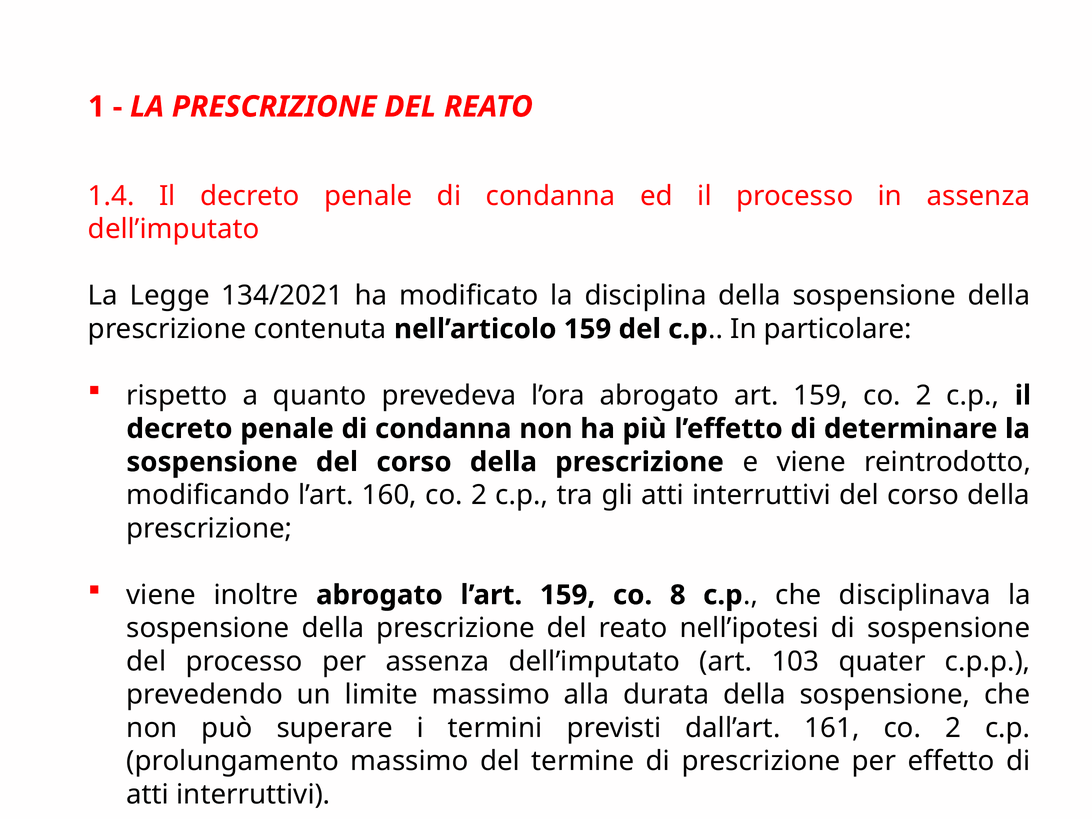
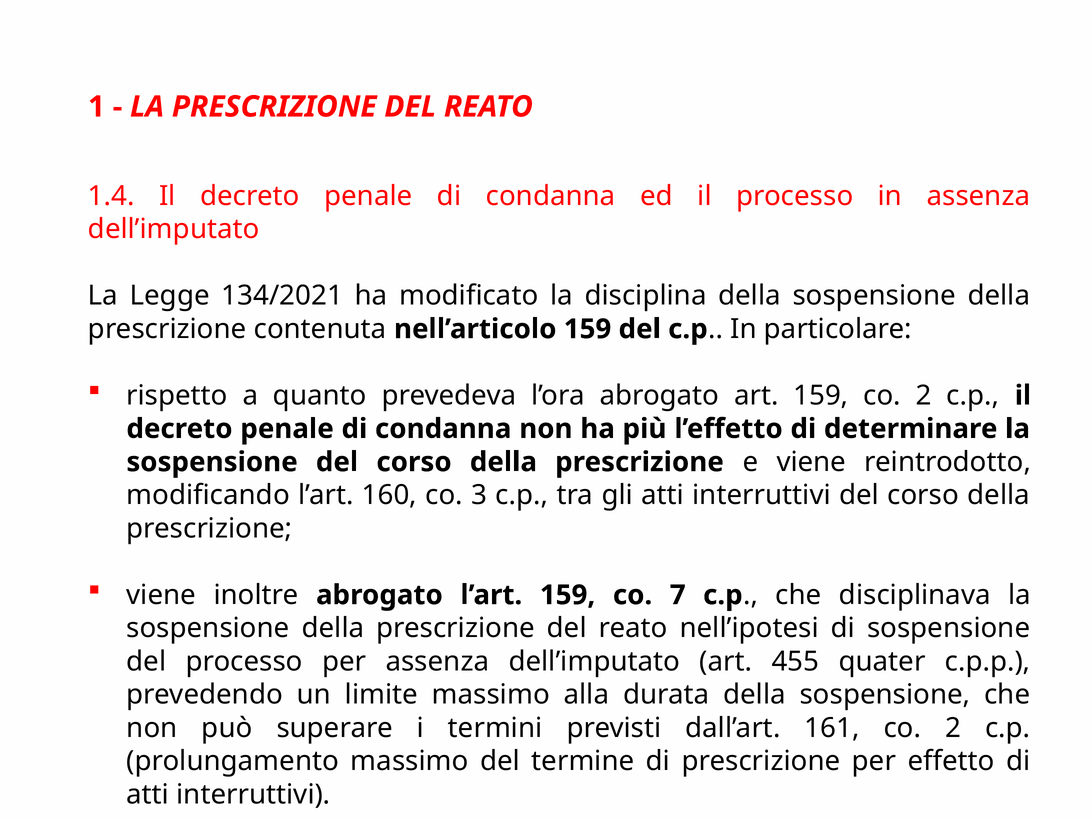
160 co 2: 2 -> 3 (479, 495)
8: 8 -> 7 (678, 595)
103: 103 -> 455 (795, 662)
